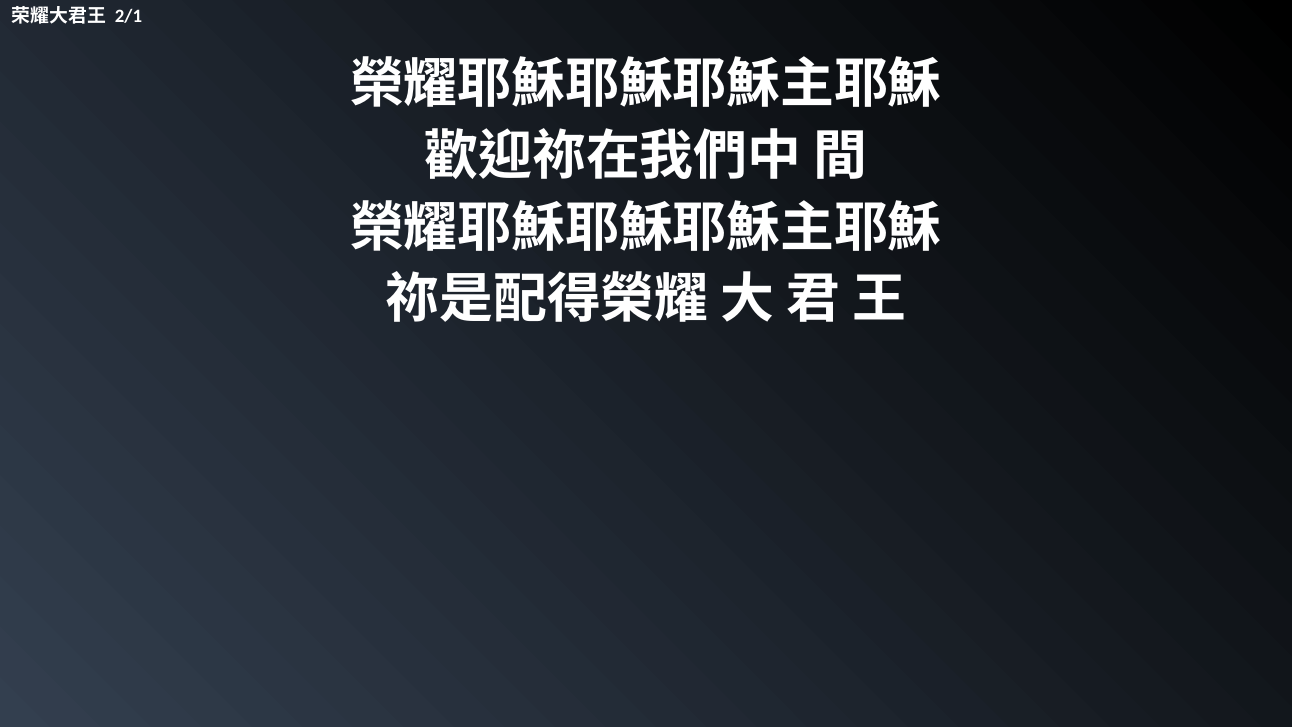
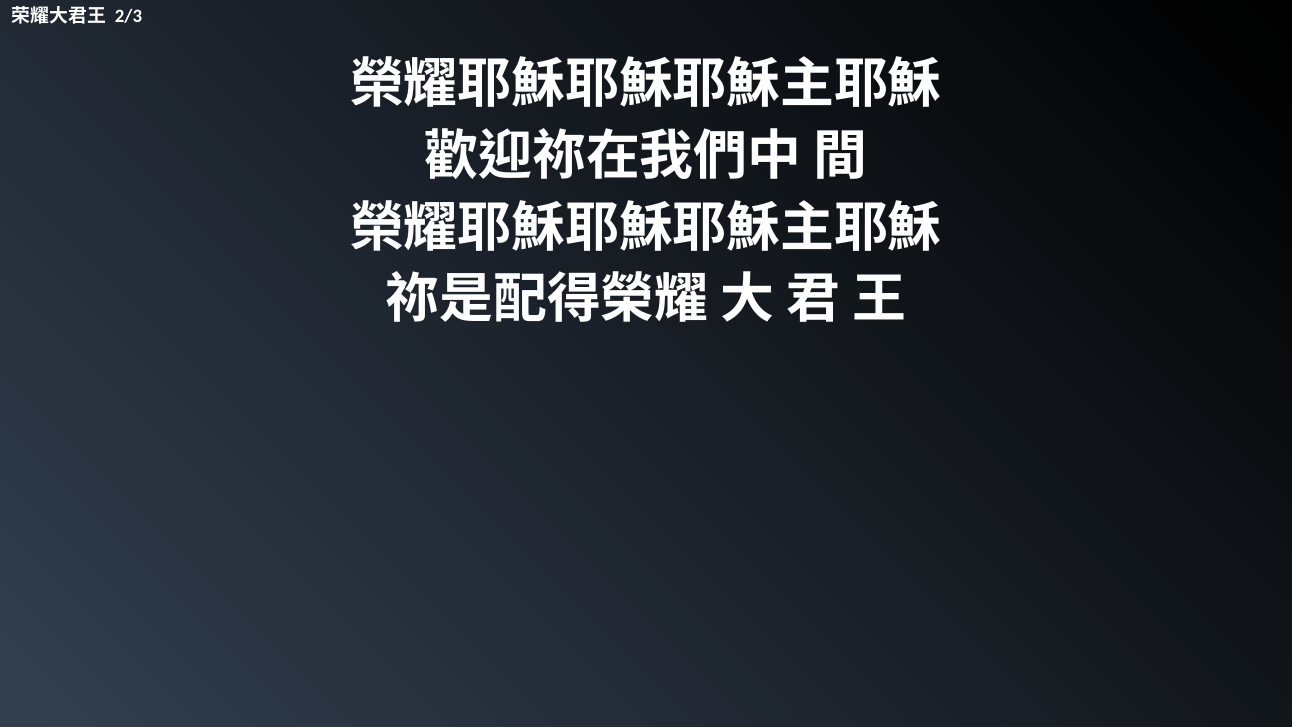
2/1: 2/1 -> 2/3 (128, 16)
